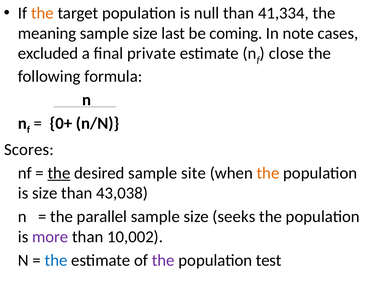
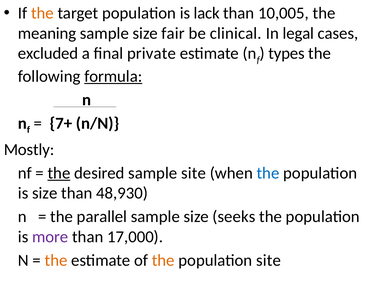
null: null -> lack (207, 13)
41,334: 41,334 -> 10,005 (283, 13)
last: last -> fair (173, 33)
coming: coming -> clinical (236, 33)
note: note -> legal (298, 33)
close: close -> types (287, 53)
formula underline: none -> present (113, 76)
0+: 0+ -> 7+ (61, 123)
Scores: Scores -> Mostly (29, 149)
the colour: orange -> blue (268, 173)
43,038: 43,038 -> 48,930 (122, 193)
10,002: 10,002 -> 17,000 (135, 237)
the colour: blue -> orange (56, 260)
the colour: purple -> orange (163, 260)
population test: test -> site (269, 260)
